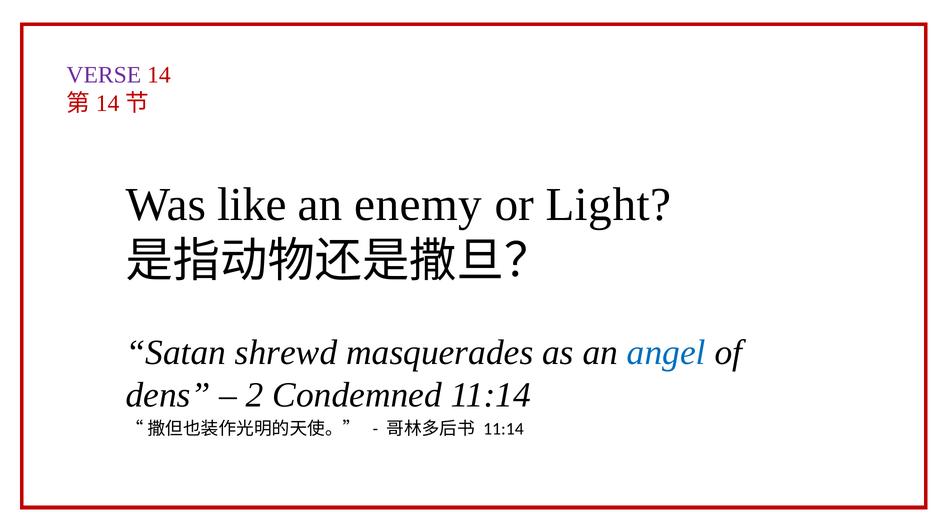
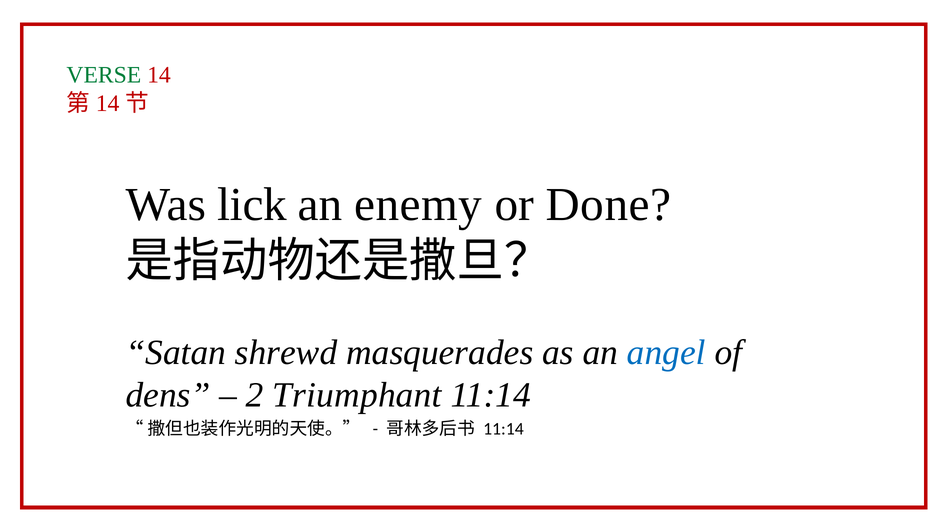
VERSE colour: purple -> green (104, 75)
like: like -> lick (252, 205)
Light: Light -> Done (608, 205)
Condemned: Condemned -> Triumphant (357, 395)
